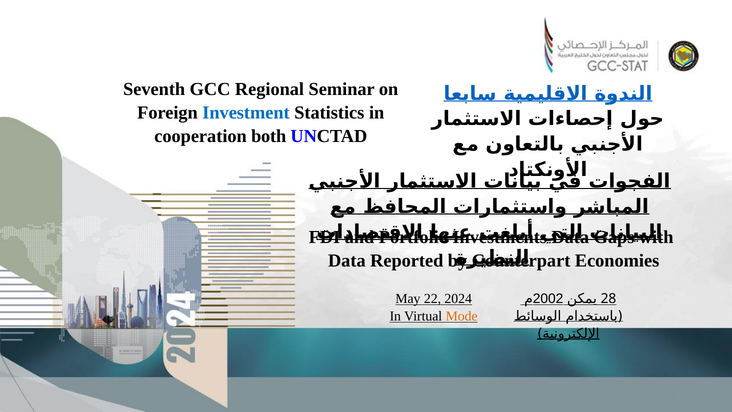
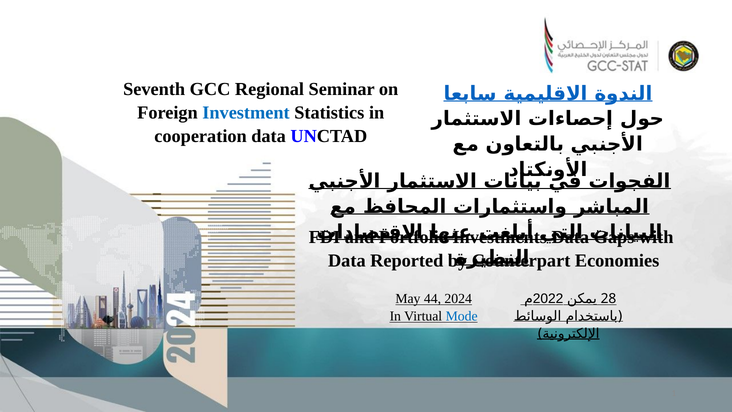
cooperation both: both -> data (269, 136)
2002: 2002 -> 2022 (548, 298)
22: 22 -> 44 (433, 298)
Mode colour: orange -> blue (462, 316)
